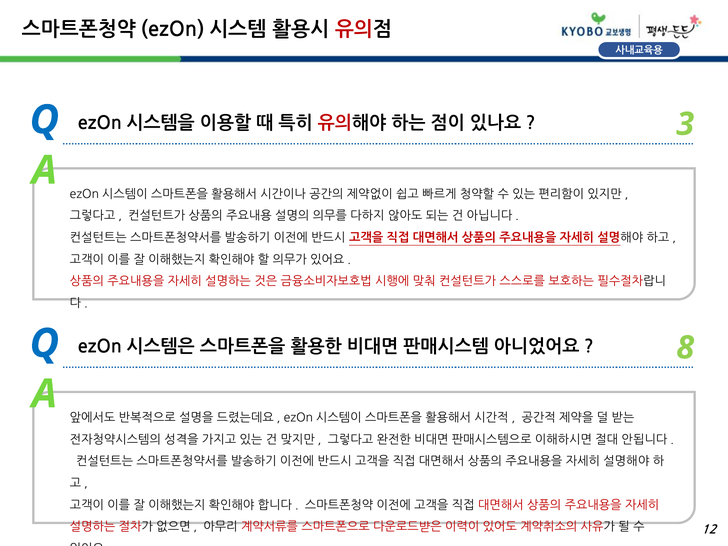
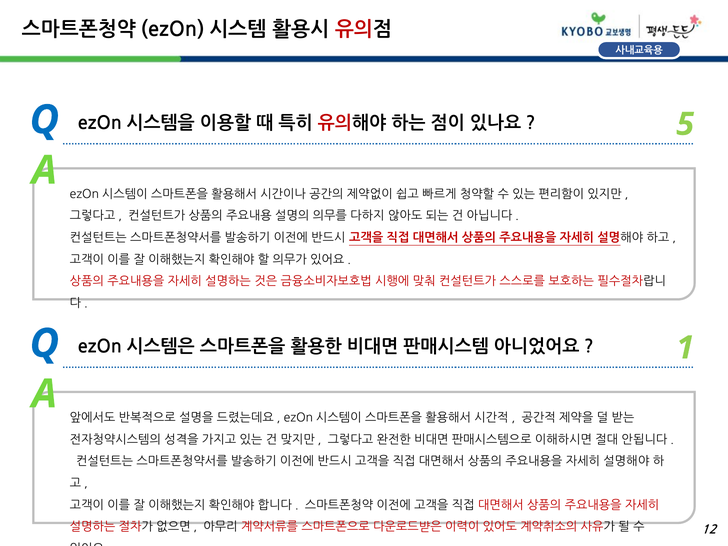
3: 3 -> 5 (685, 124)
8: 8 -> 1 (685, 348)
